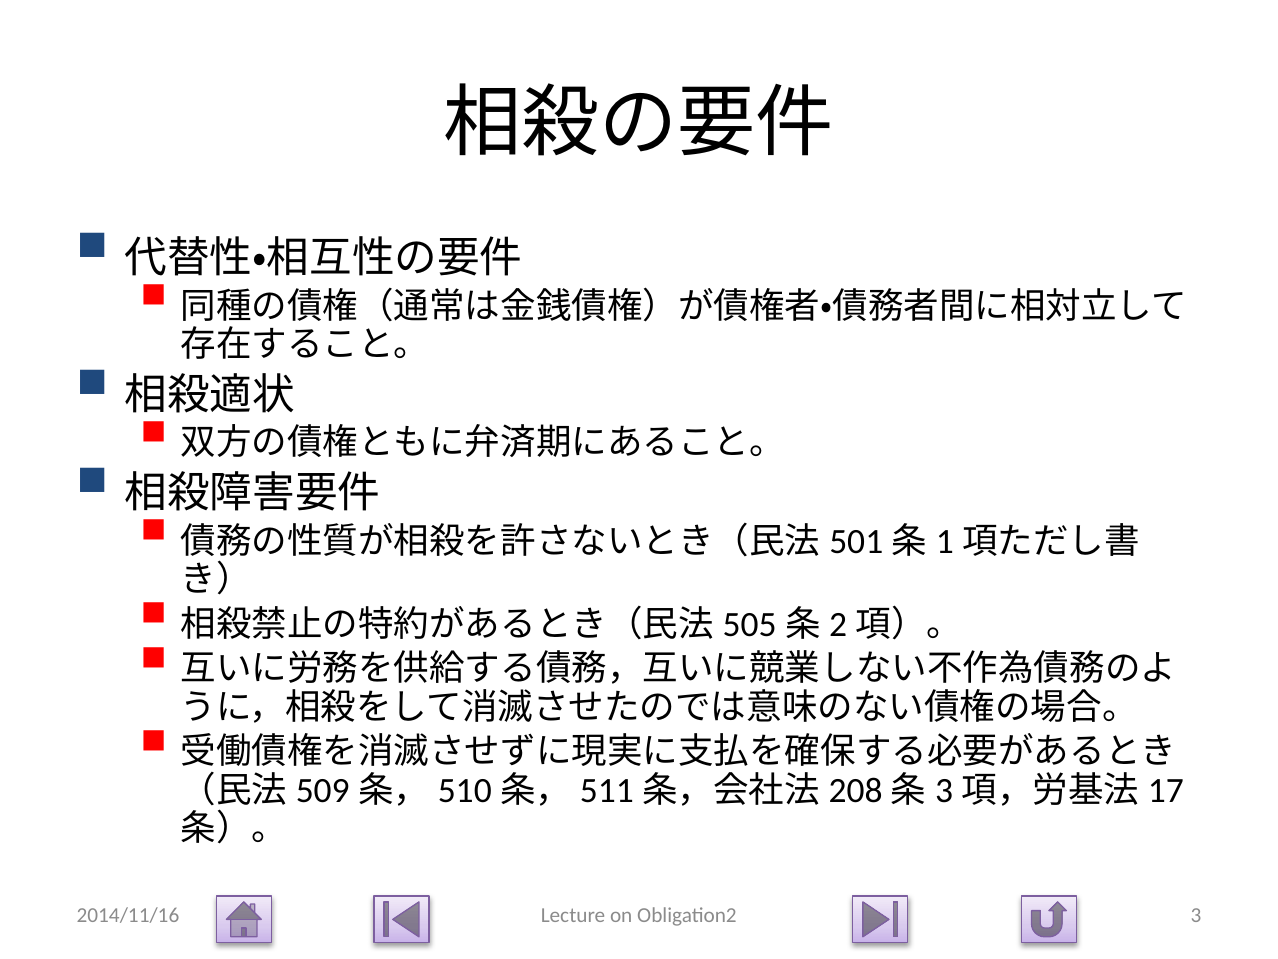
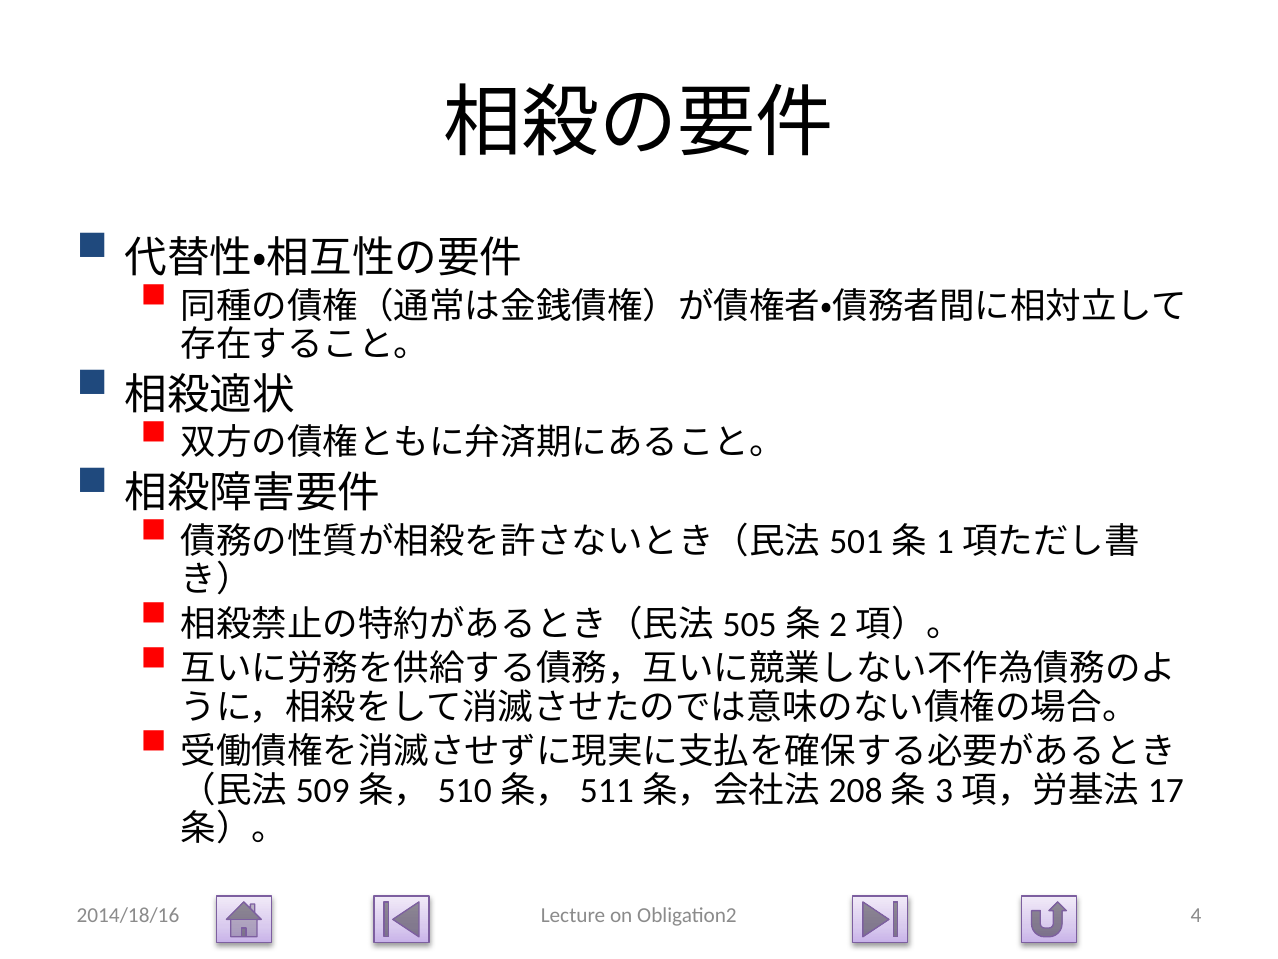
2014/11/16: 2014/11/16 -> 2014/18/16 (128, 915)
3: 3 -> 4 (1196, 915)
